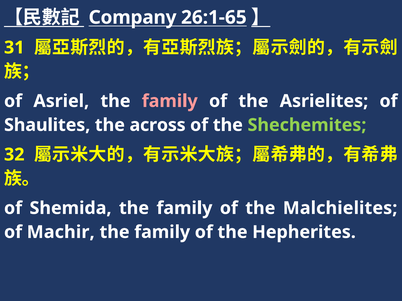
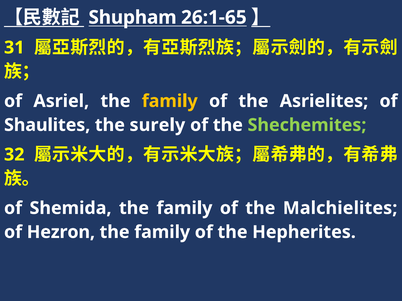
Company: Company -> Shupham (133, 17)
family colour: pink -> yellow (170, 101)
across: across -> surely (157, 125)
Machir: Machir -> Hezron (61, 232)
